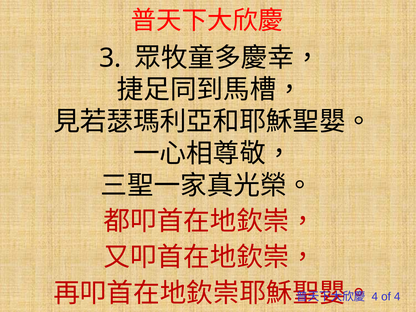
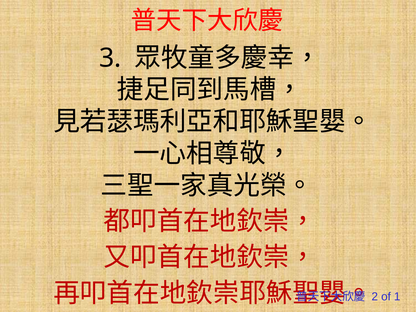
4: 4 -> 2 (375, 297)
of 4: 4 -> 1 (397, 297)
